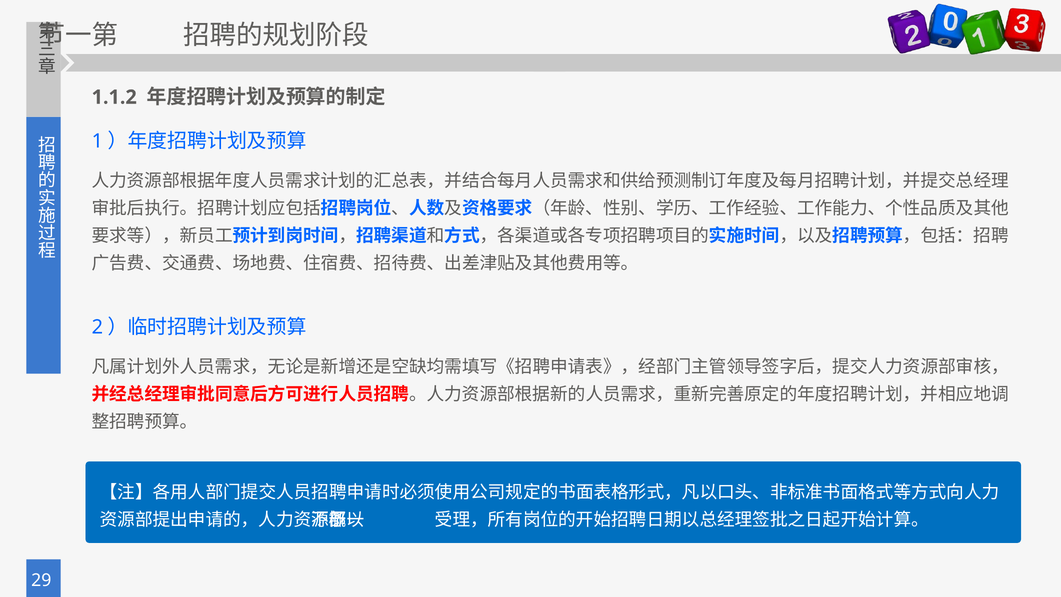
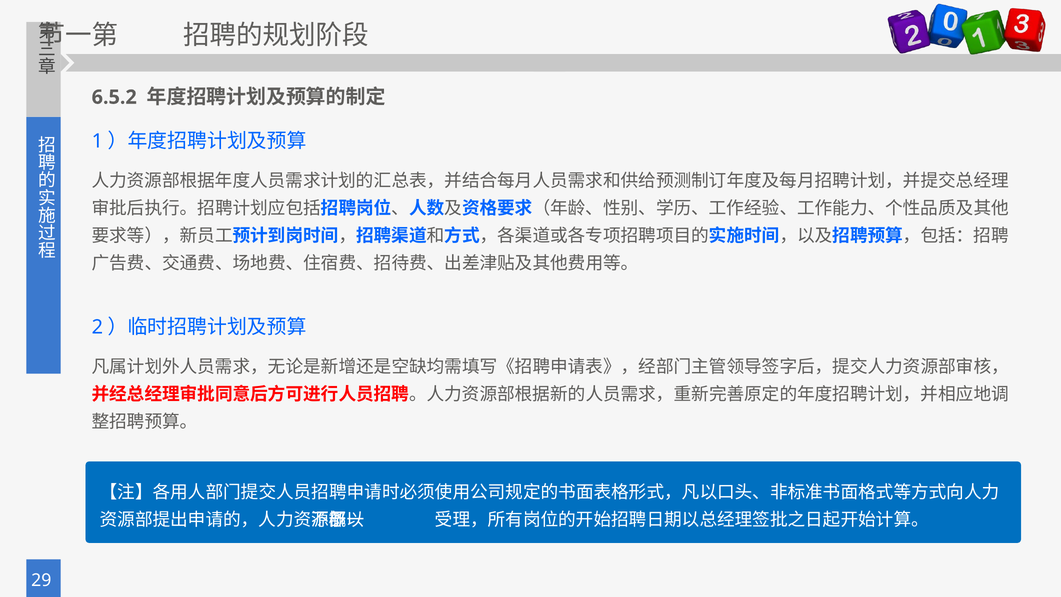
1.1.2: 1.1.2 -> 6.5.2 (114, 97)
